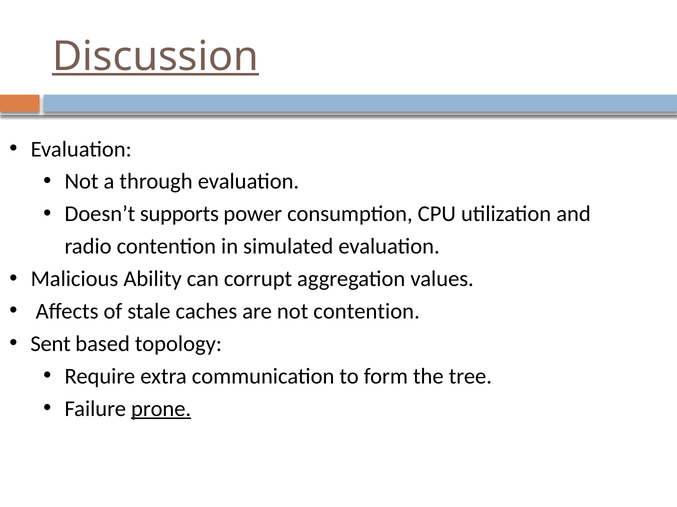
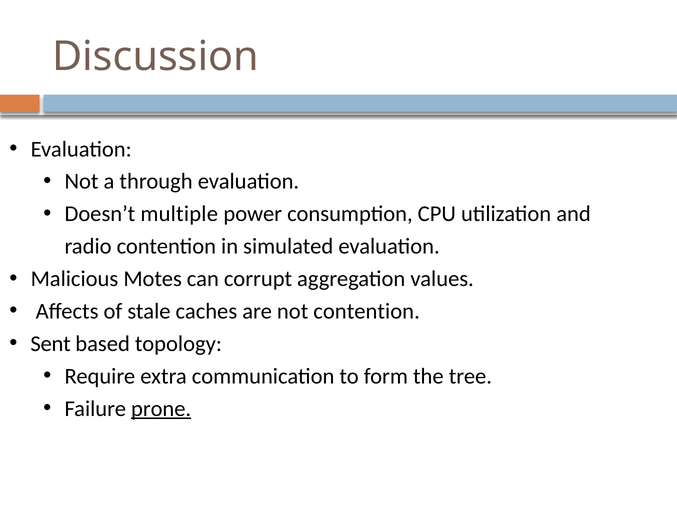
Discussion underline: present -> none (155, 56)
supports: supports -> multiple (179, 214)
Ability: Ability -> Motes (153, 279)
